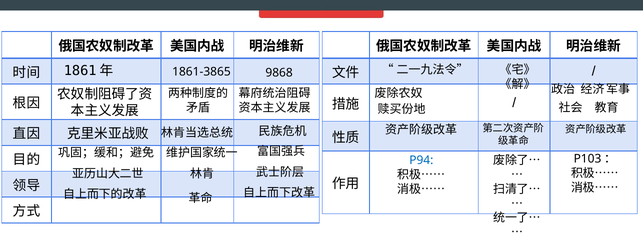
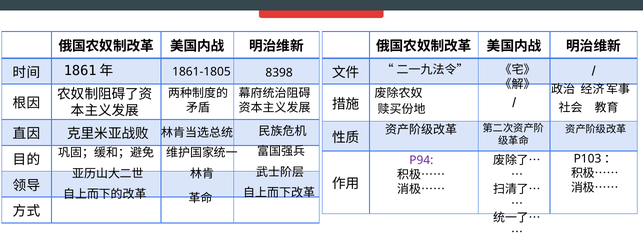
1861-3865: 1861-3865 -> 1861-1805 (201, 72)
9868: 9868 -> 8398 (279, 73)
P94 colour: blue -> purple (421, 160)
